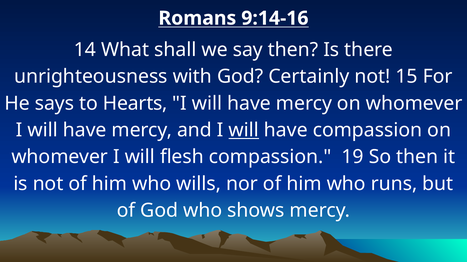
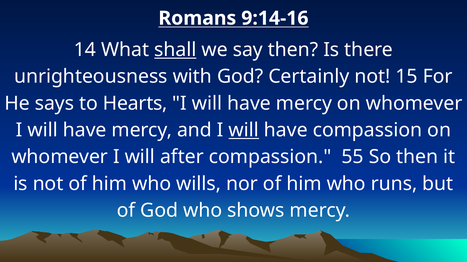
shall underline: none -> present (175, 50)
flesh: flesh -> after (182, 157)
19: 19 -> 55 (353, 157)
